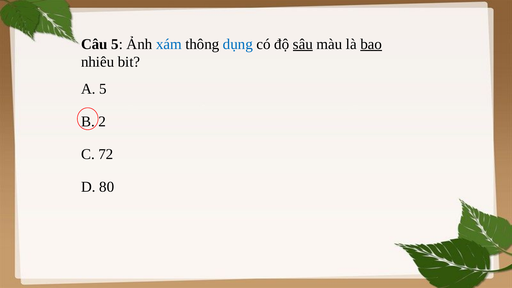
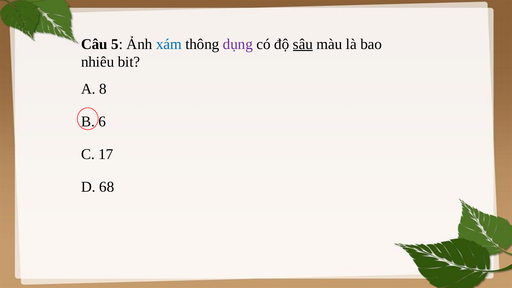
dụng colour: blue -> purple (238, 44)
bao underline: present -> none (371, 44)
A 5: 5 -> 8 (103, 89)
2: 2 -> 6 (102, 122)
72: 72 -> 17 (106, 154)
80: 80 -> 68 (107, 187)
